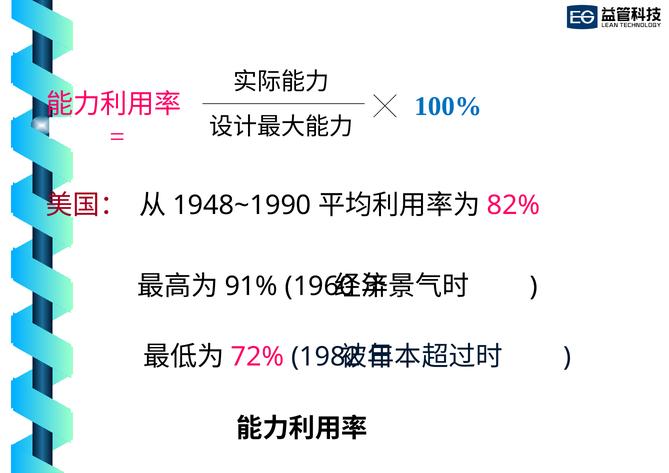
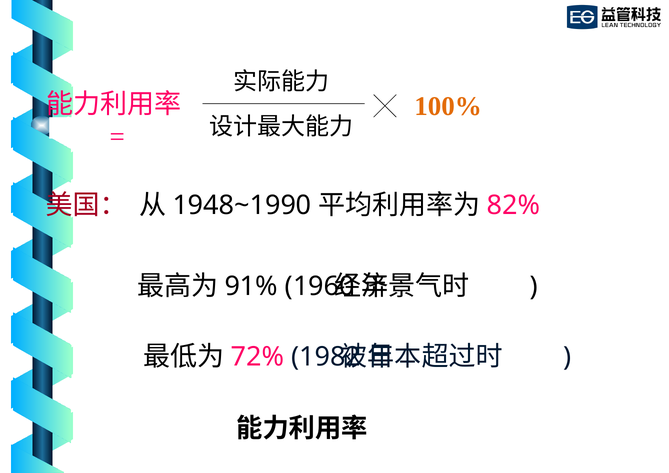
100% colour: blue -> orange (448, 106)
